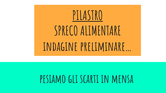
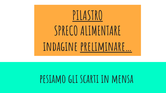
preliminare… underline: none -> present (106, 47)
